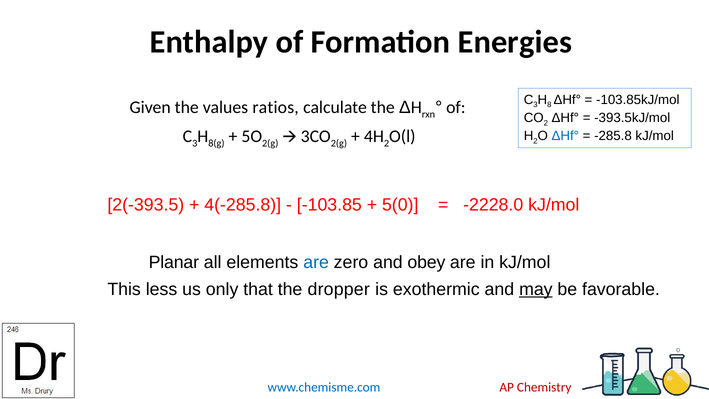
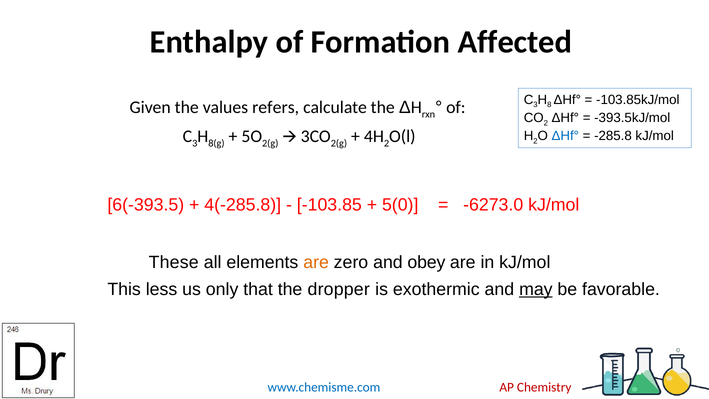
Energies: Energies -> Affected (515, 42)
ratios: ratios -> refers (276, 107)
2(-393.5: 2(-393.5 -> 6(-393.5 (146, 205)
-2228.0: -2228.0 -> -6273.0 (493, 205)
Planar: Planar -> These (174, 262)
are colour: blue -> orange (316, 262)
